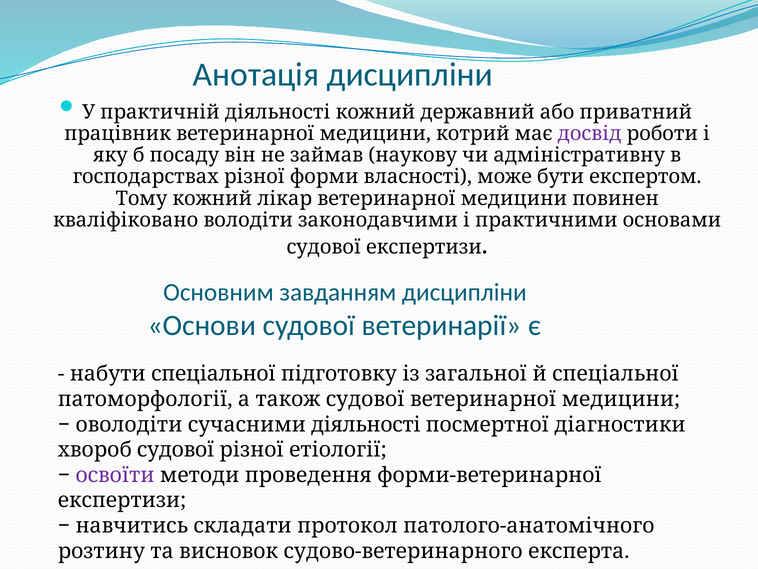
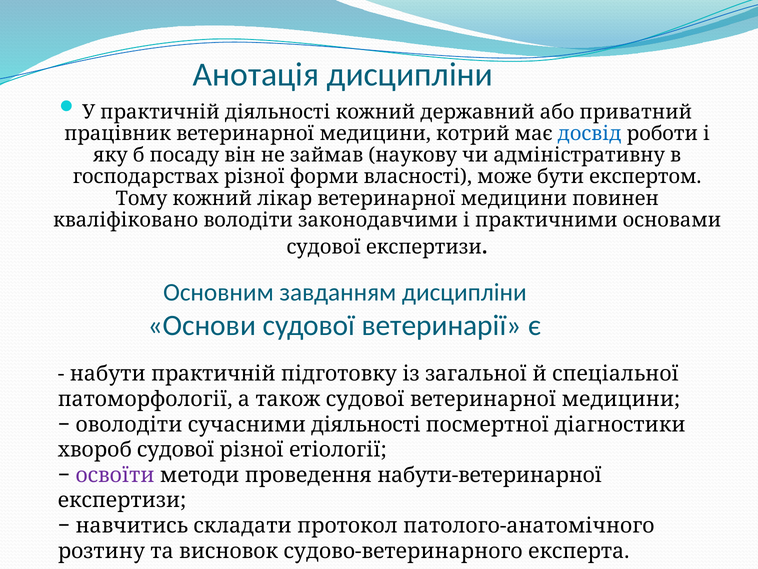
досвід colour: purple -> blue (590, 133)
набути спеціальної: спеціальної -> практичній (213, 374)
форми-ветеринарної: форми-ветеринарної -> набути-ветеринарної (490, 475)
